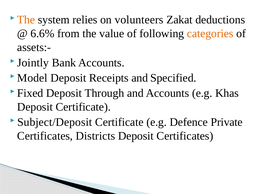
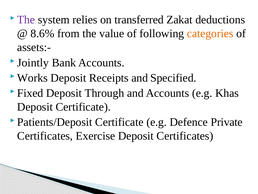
The colour: orange -> purple (26, 20)
volunteers: volunteers -> transferred (139, 20)
6.6%: 6.6% -> 8.6% (43, 33)
Model: Model -> Works (32, 78)
Subject/Deposit: Subject/Deposit -> Patients/Deposit (55, 122)
Districts: Districts -> Exercise (95, 136)
